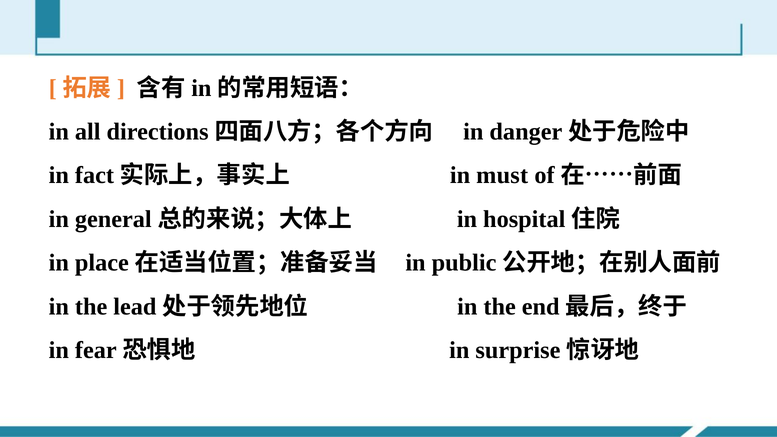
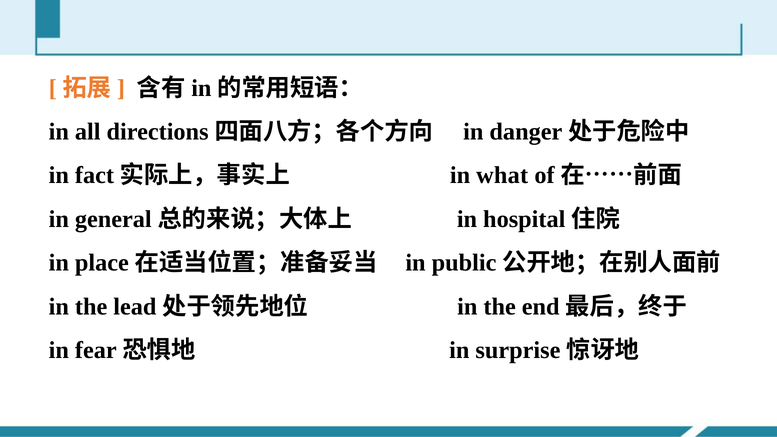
must: must -> what (502, 176)
